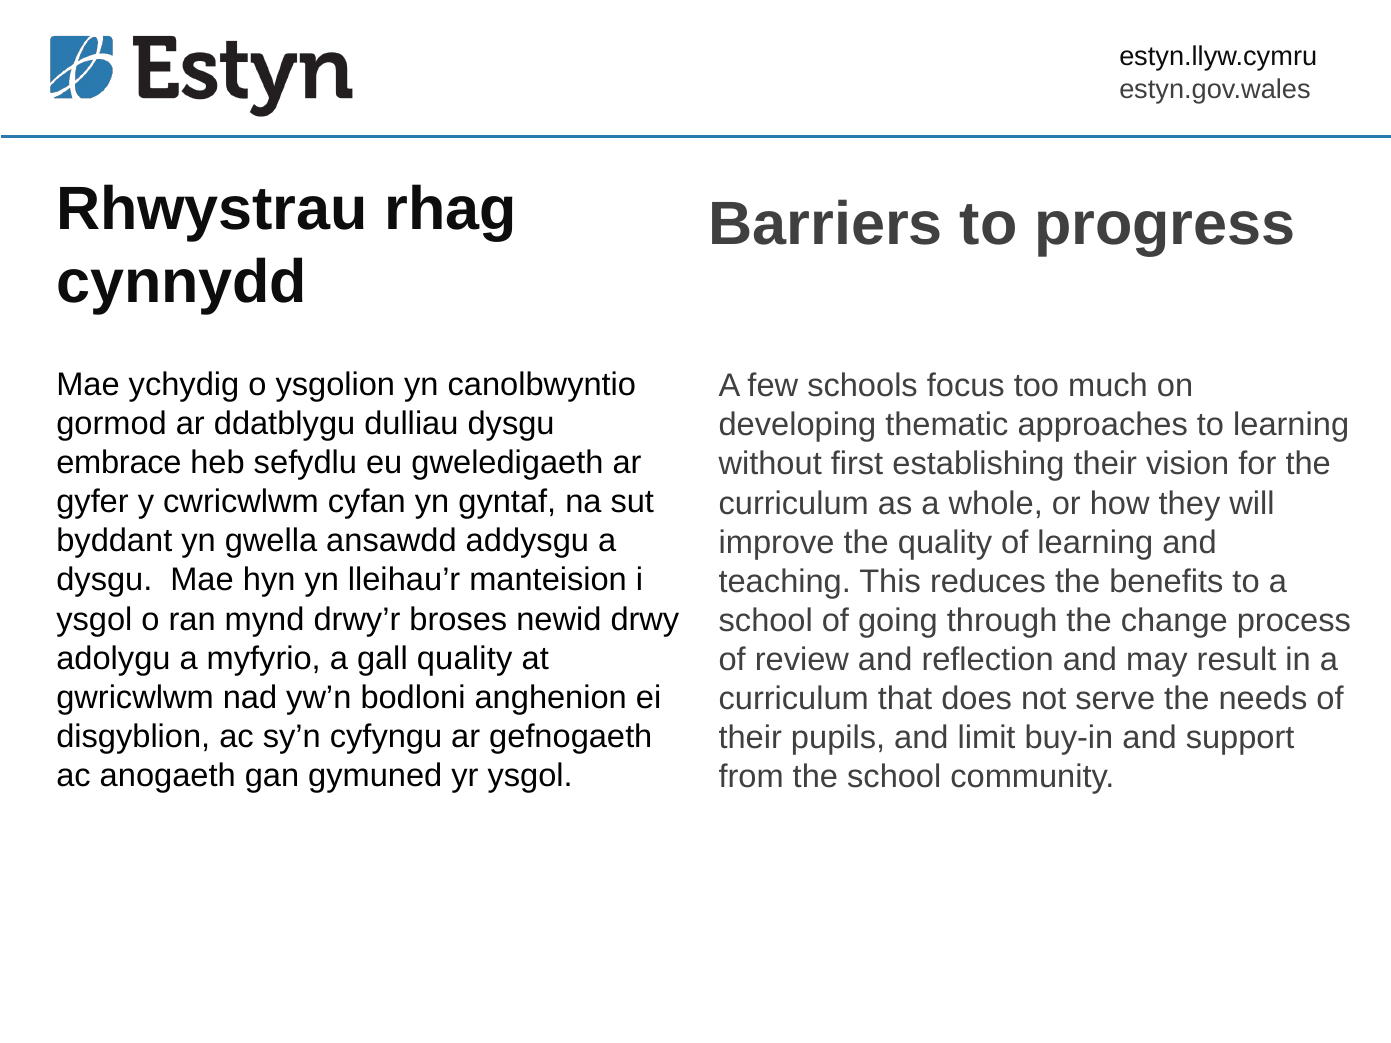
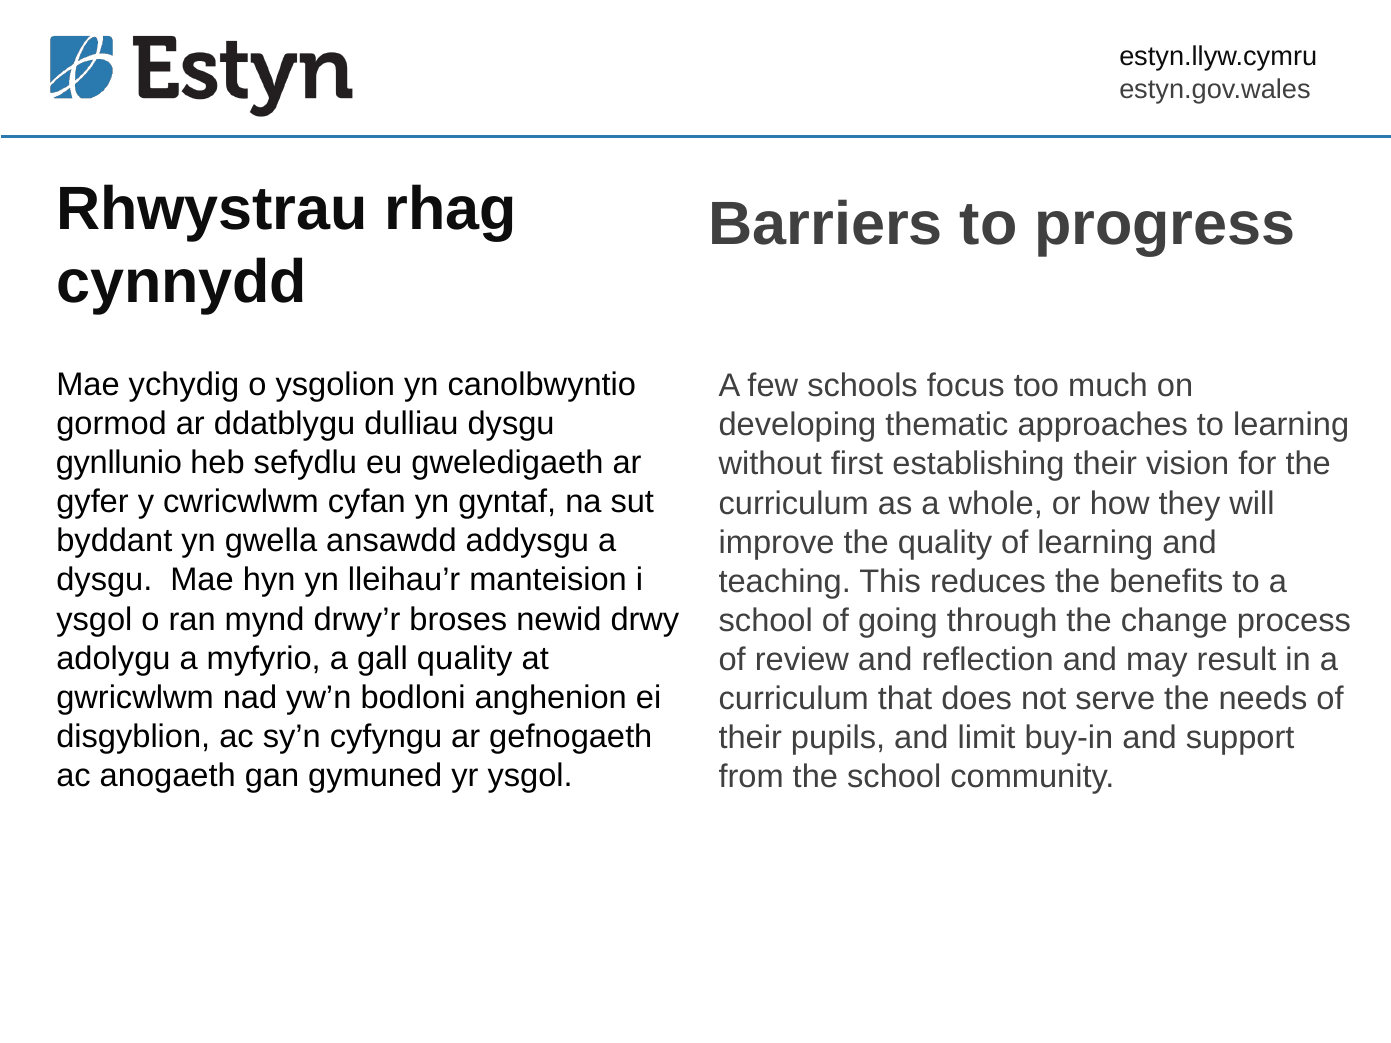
embrace: embrace -> gynllunio (119, 463)
